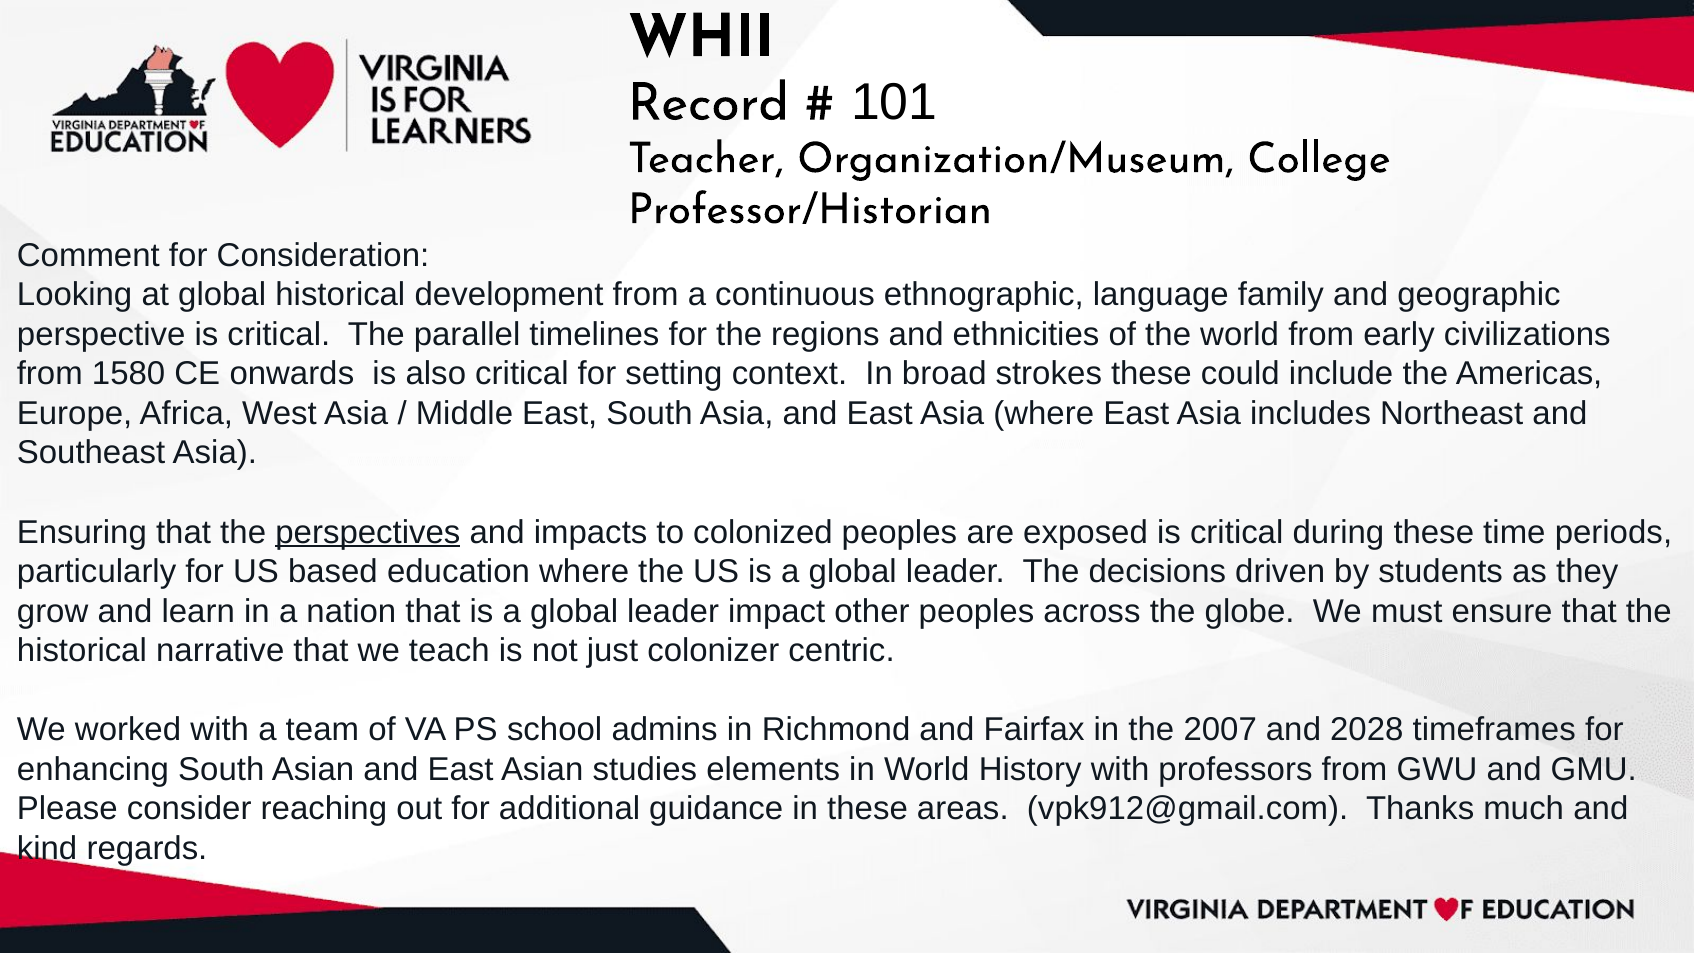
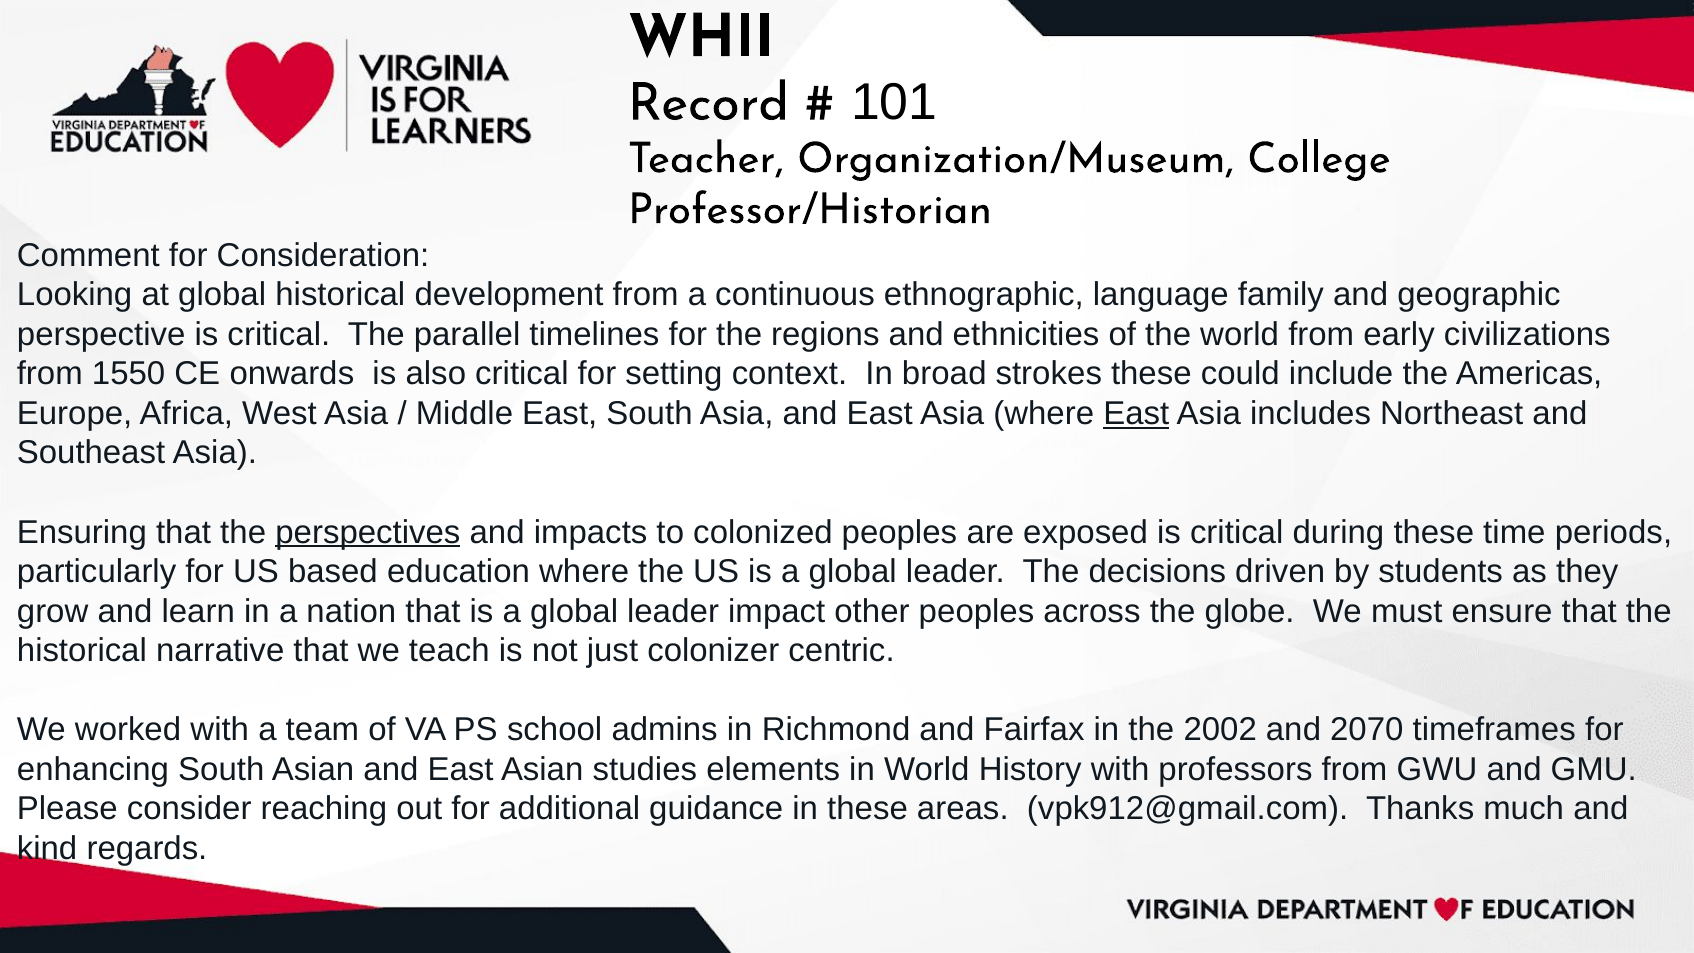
1580: 1580 -> 1550 (129, 374)
East underline: none -> present (1136, 413)
2007: 2007 -> 2002 (1220, 730)
2028: 2028 -> 2070 (1367, 730)
